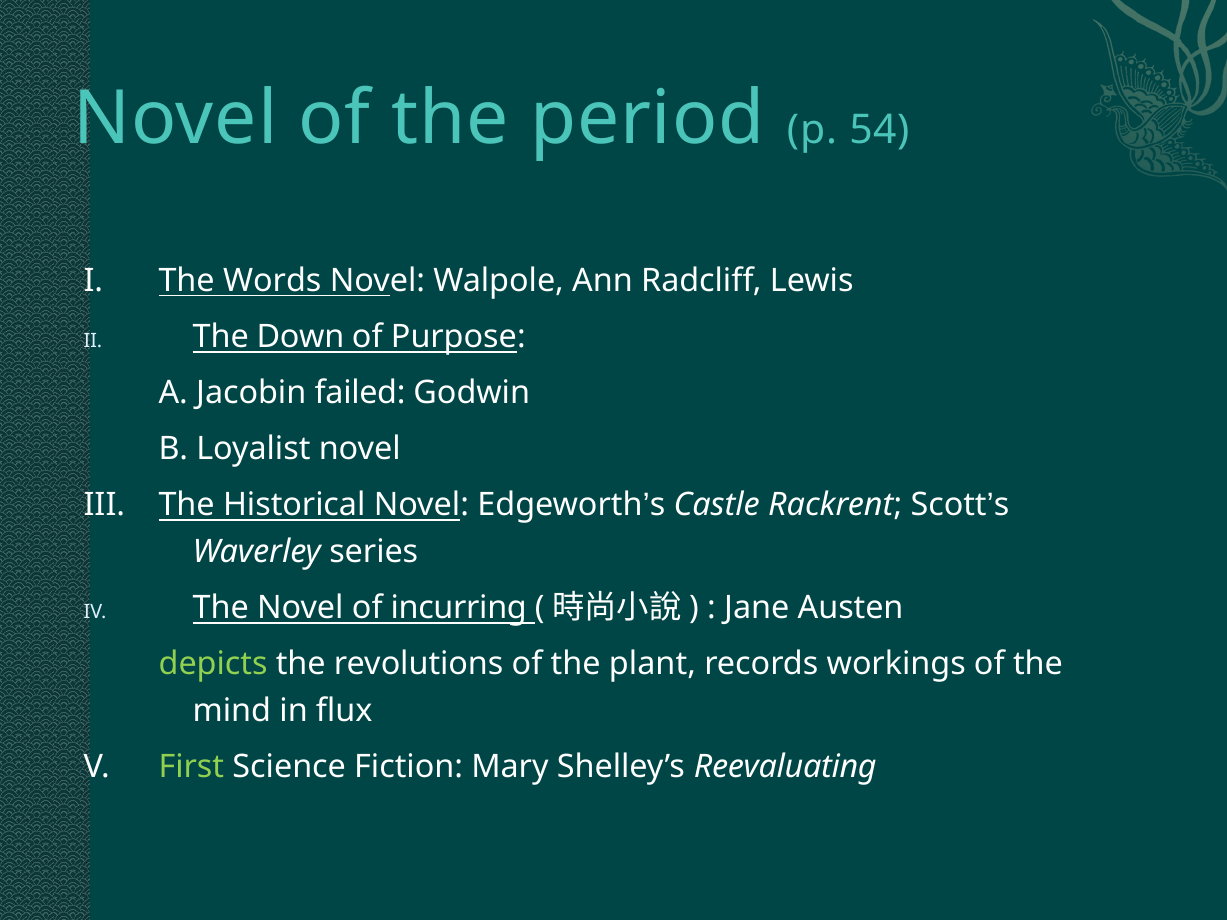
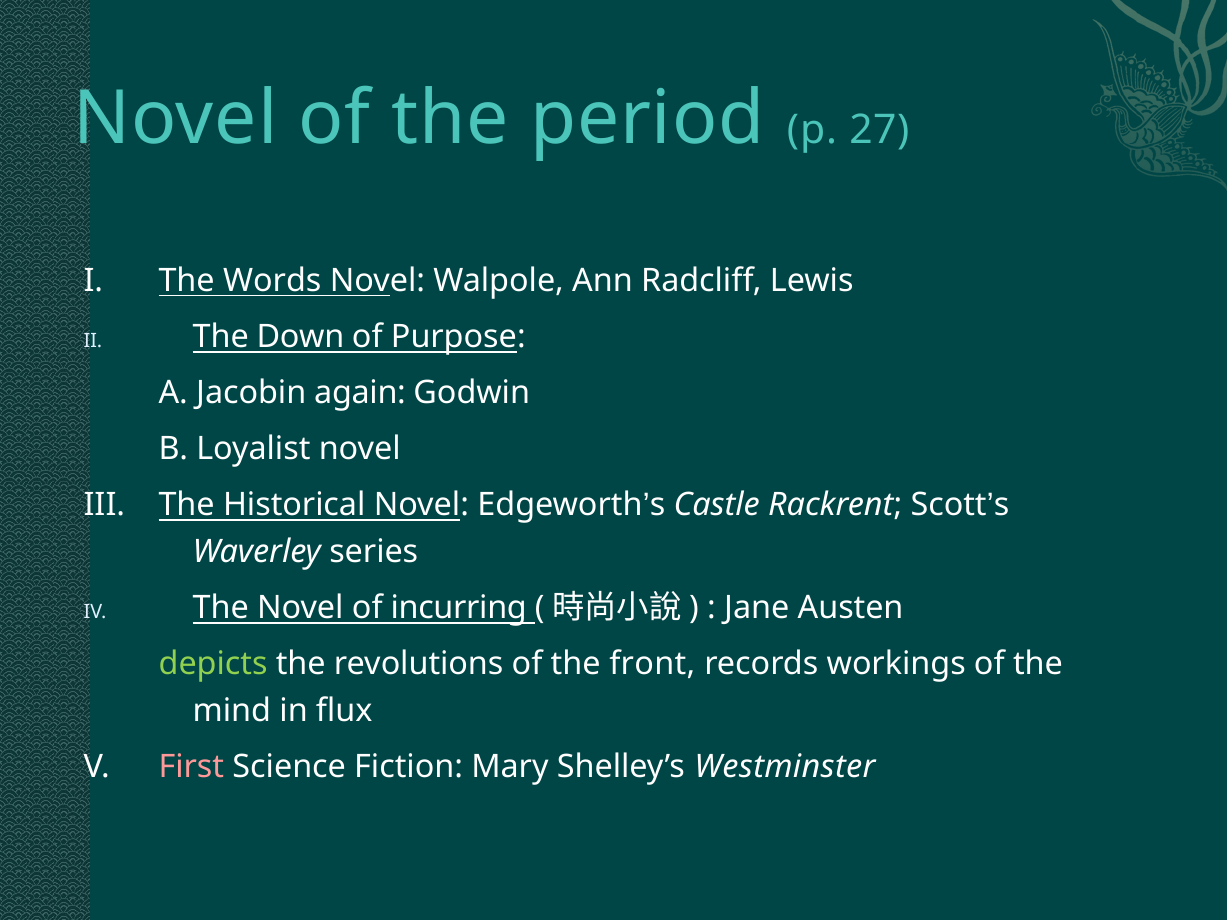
54: 54 -> 27 (879, 130)
failed: failed -> again (360, 393)
plant: plant -> front (652, 664)
First colour: light green -> pink (191, 767)
Reevaluating: Reevaluating -> Westminster (785, 767)
